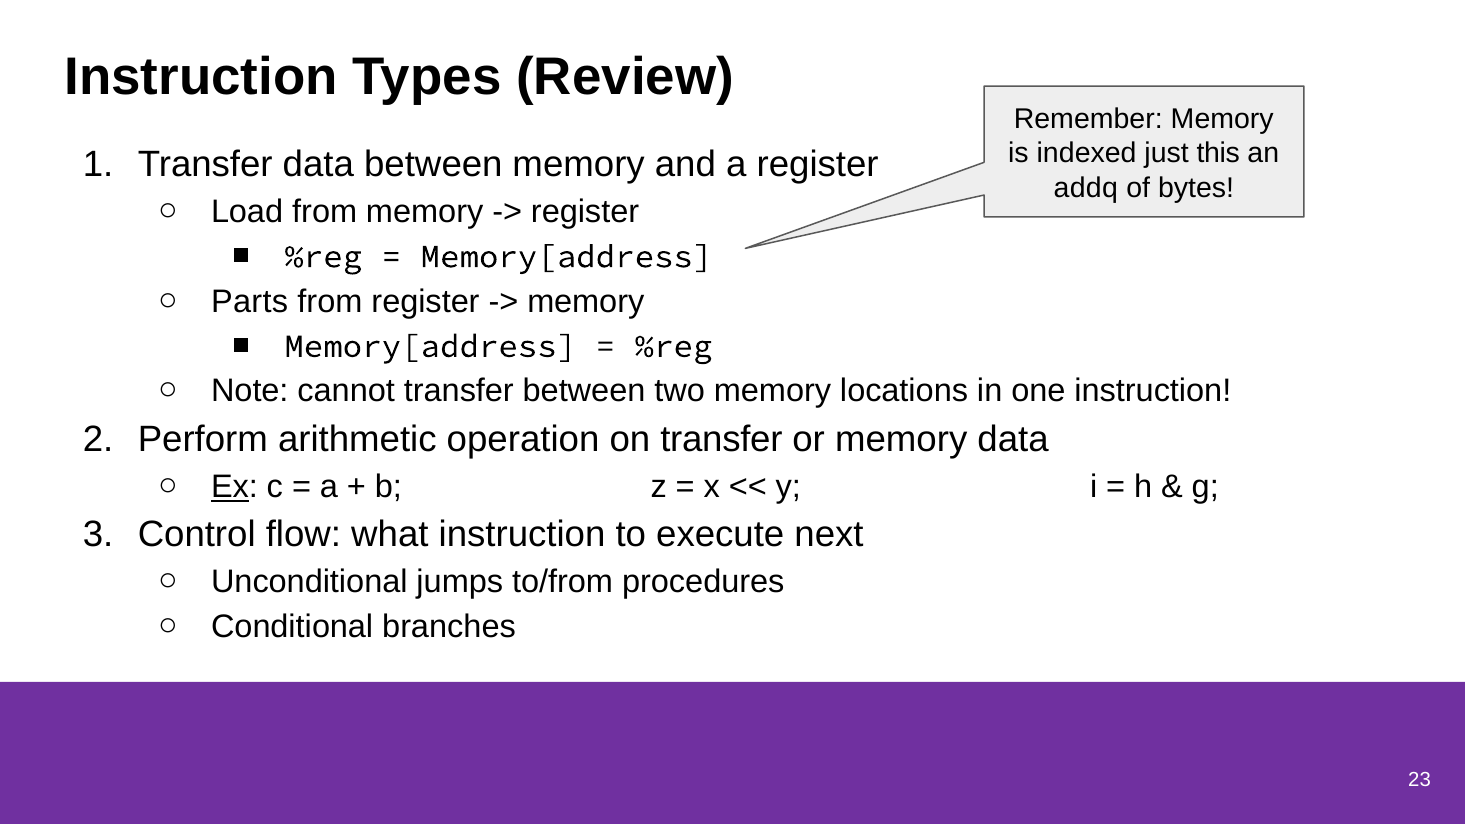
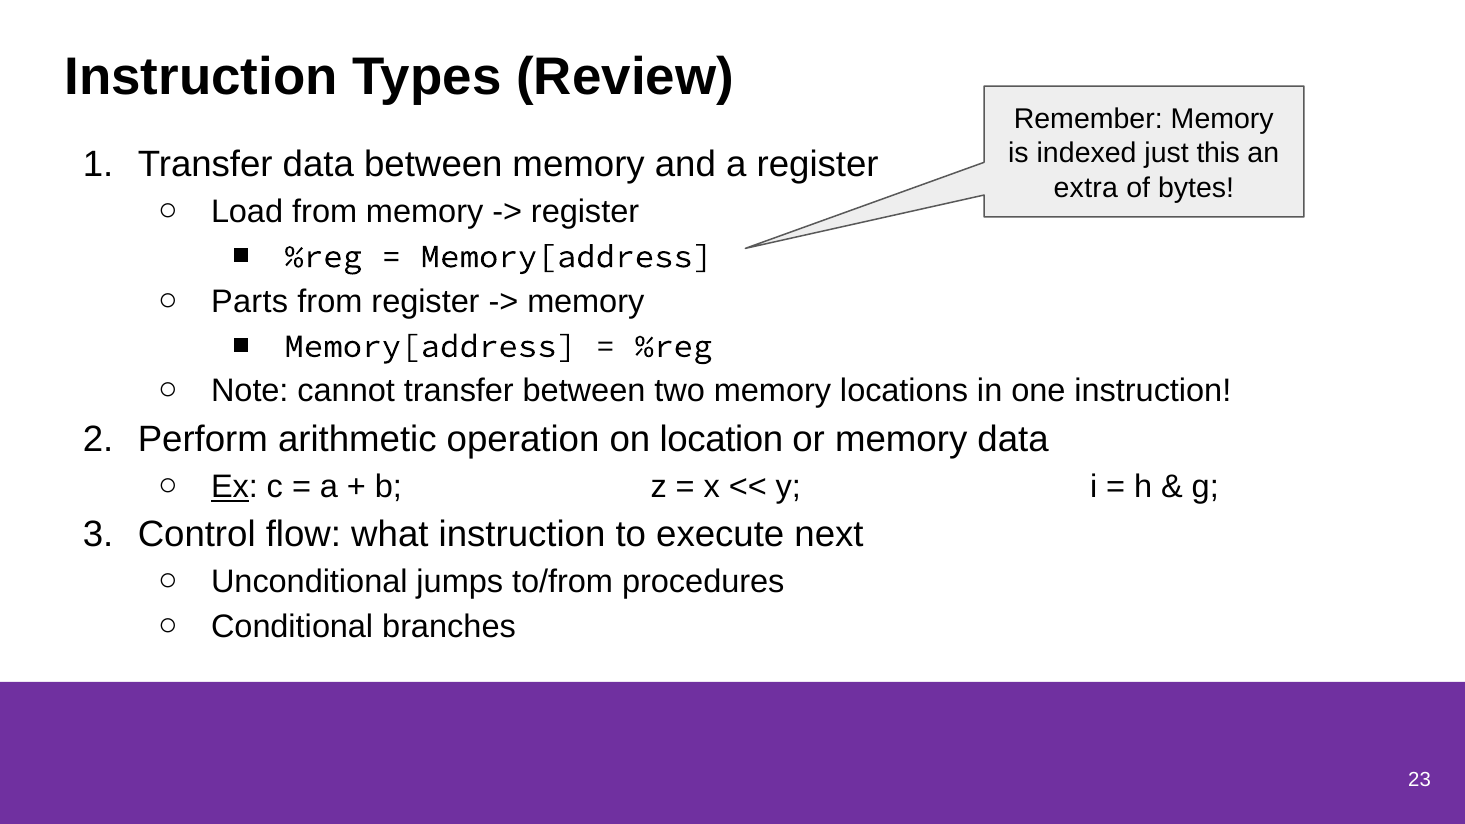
addq: addq -> extra (1086, 188)
on transfer: transfer -> location (721, 439)
